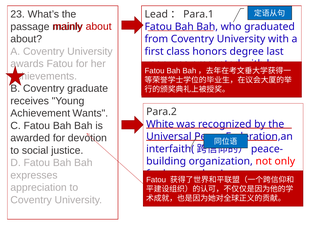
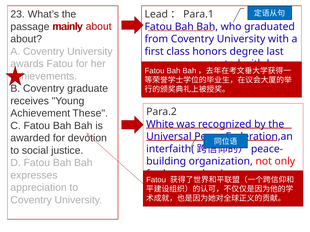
Wants: Wants -> These (90, 113)
